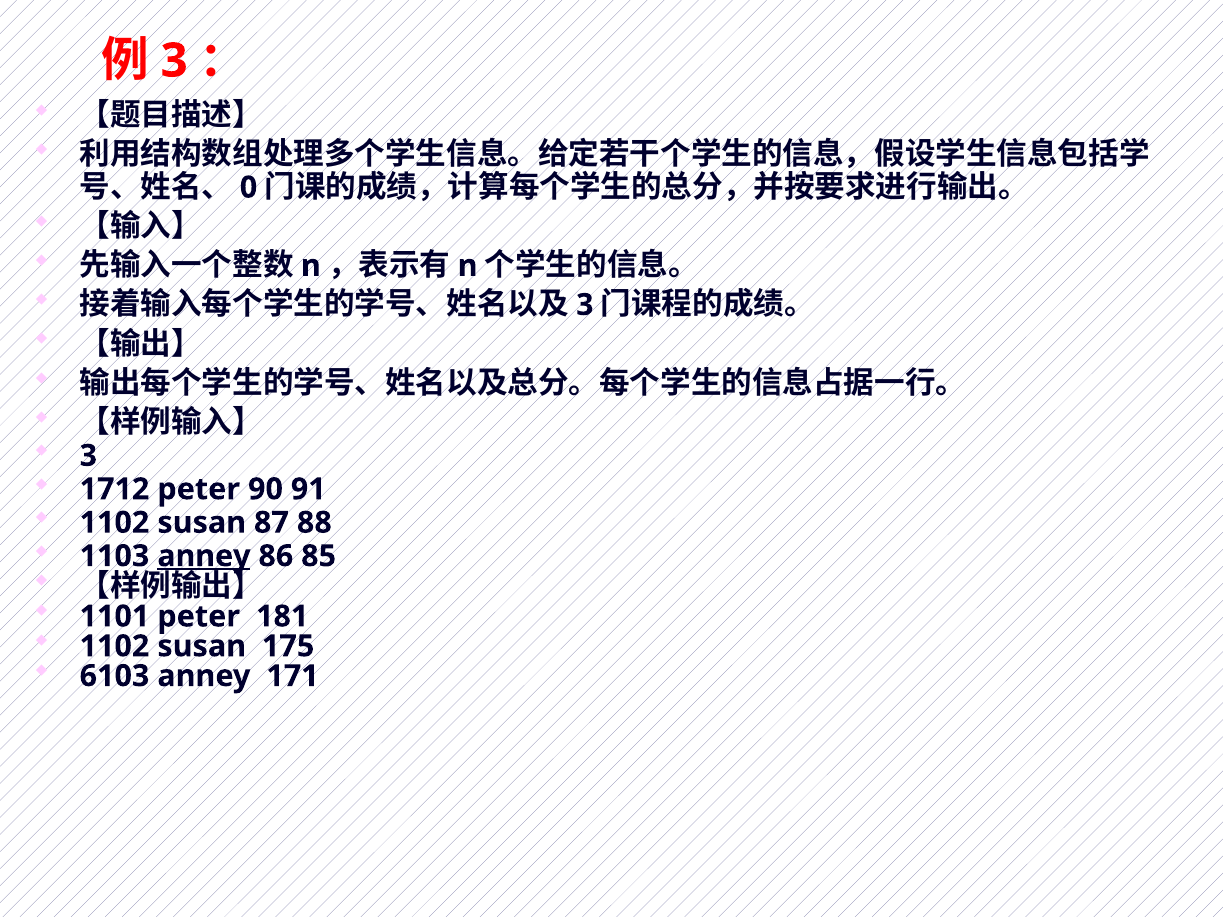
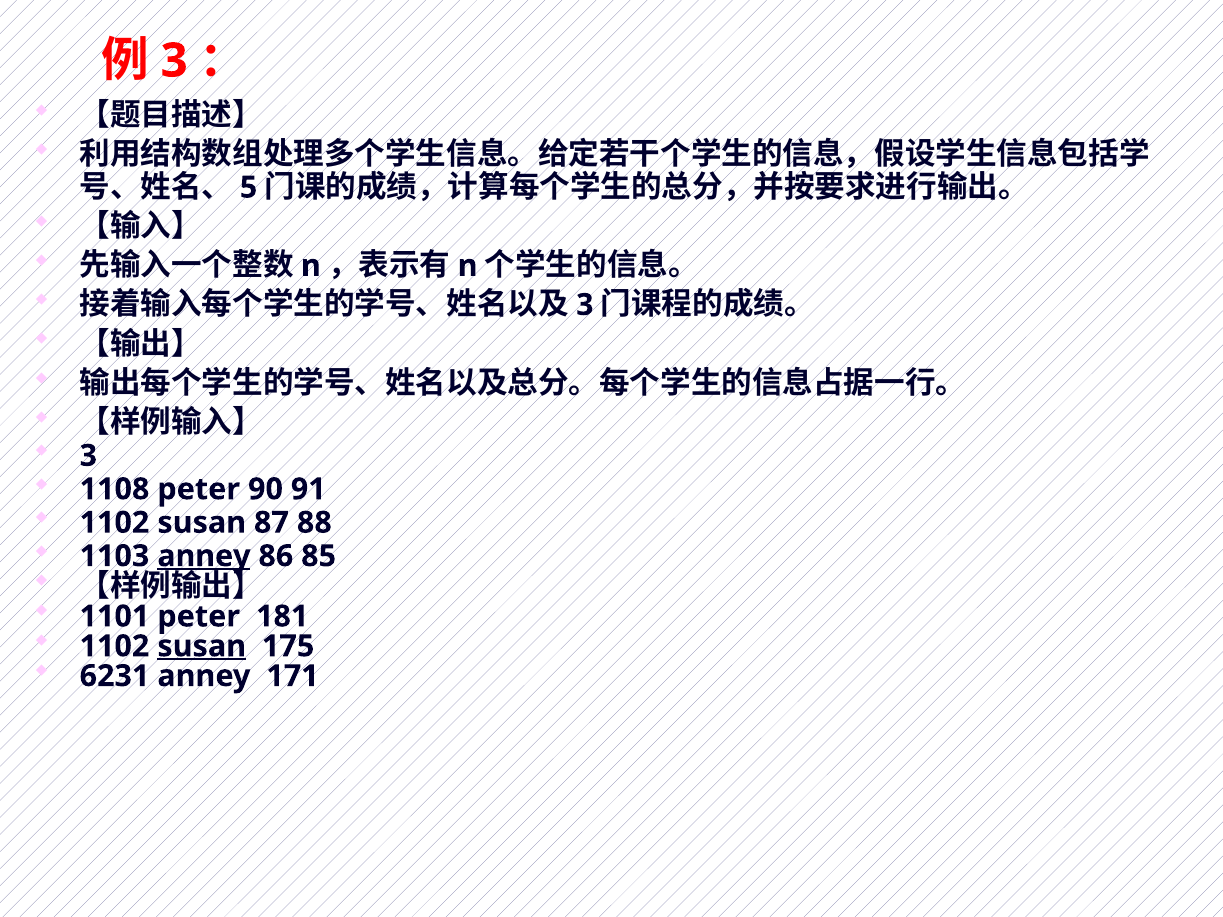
0: 0 -> 5 (249, 188)
1712: 1712 -> 1108 (115, 489)
susan underline: none -> present (202, 646)
6103: 6103 -> 6231 (115, 676)
